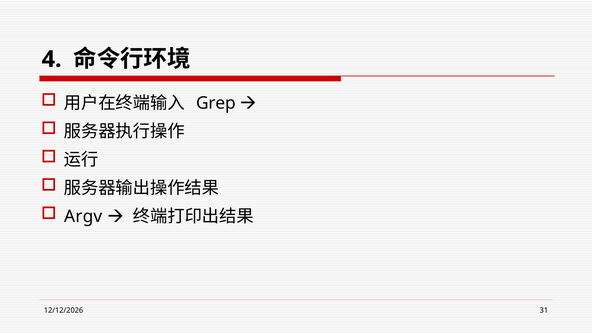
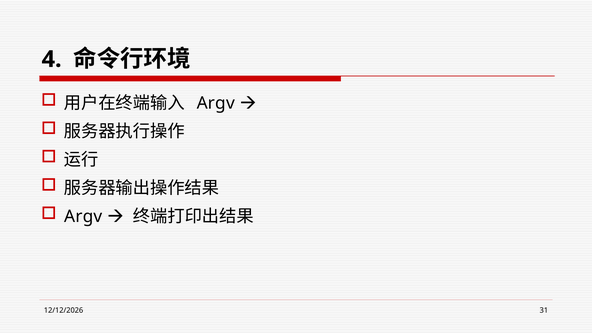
Grep: Grep -> Argv (216, 103)
